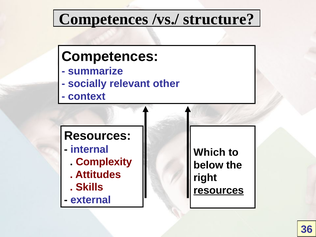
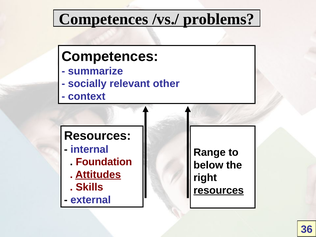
structure: structure -> problems (219, 19)
Which: Which -> Range (210, 152)
Complexity: Complexity -> Foundation (104, 162)
Attitudes underline: none -> present (98, 175)
